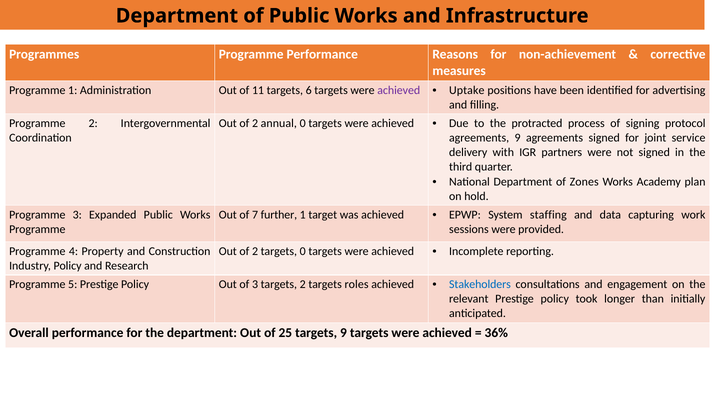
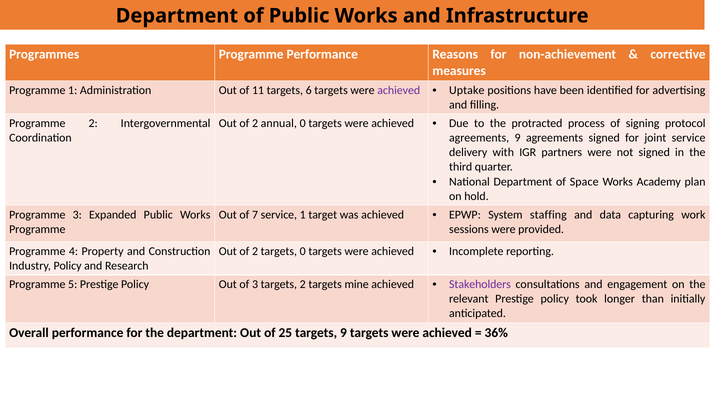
Zones: Zones -> Space (584, 181)
7 further: further -> service (279, 215)
roles: roles -> mine (357, 284)
Stakeholders colour: blue -> purple (480, 284)
